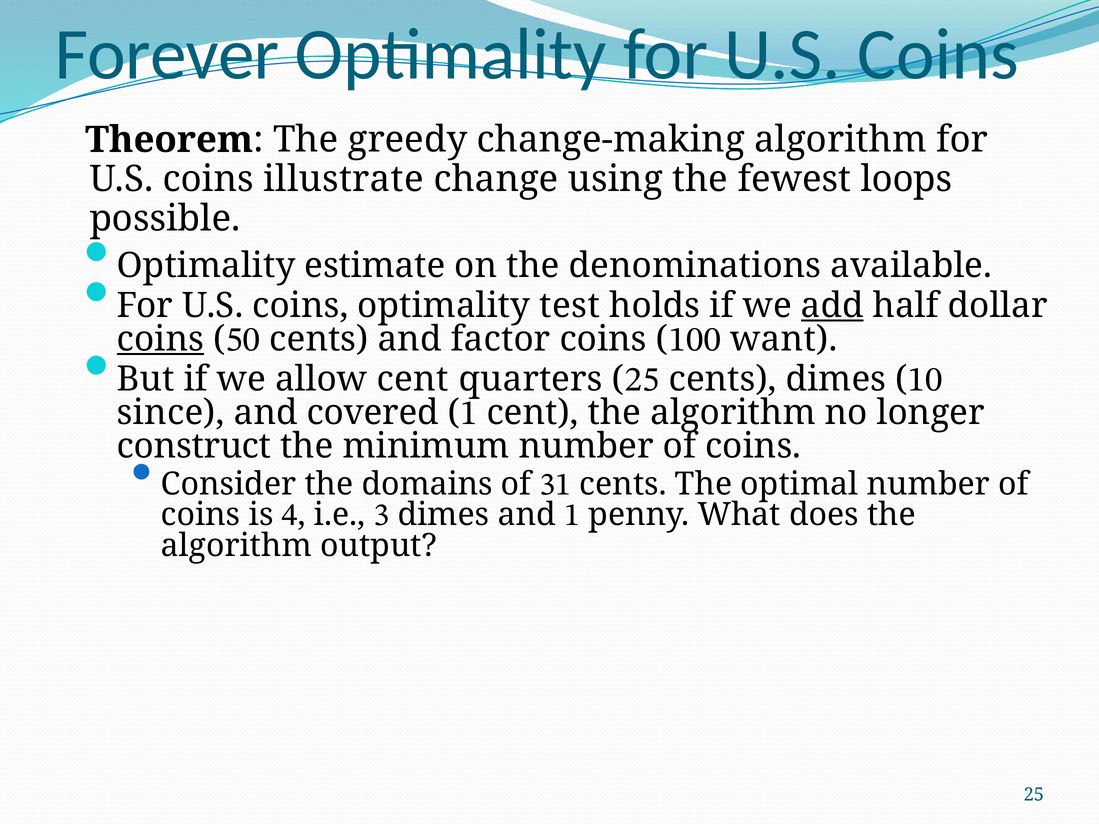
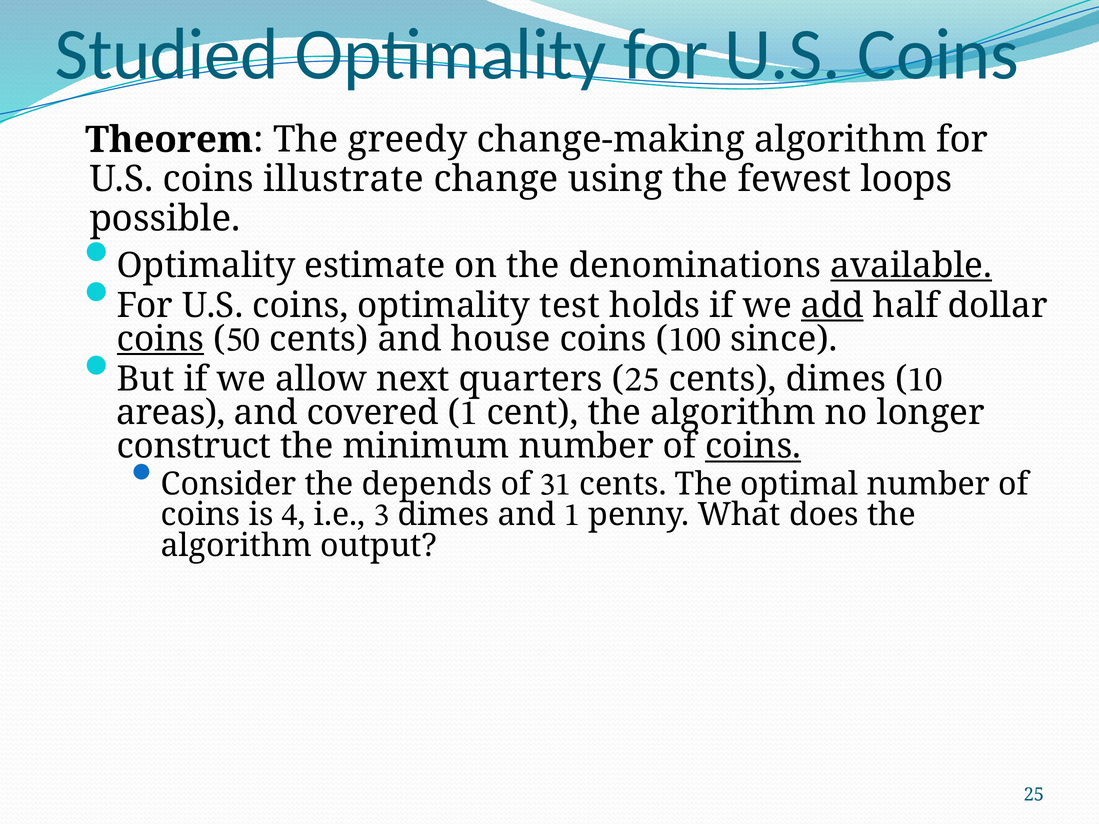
Forever: Forever -> Studied (167, 54)
available underline: none -> present (911, 266)
factor: factor -> house (501, 339)
want: want -> since (784, 339)
allow cent: cent -> next (413, 379)
since: since -> areas (171, 413)
coins underline: none -> present (753, 446)
domains: domains -> depends (427, 484)
